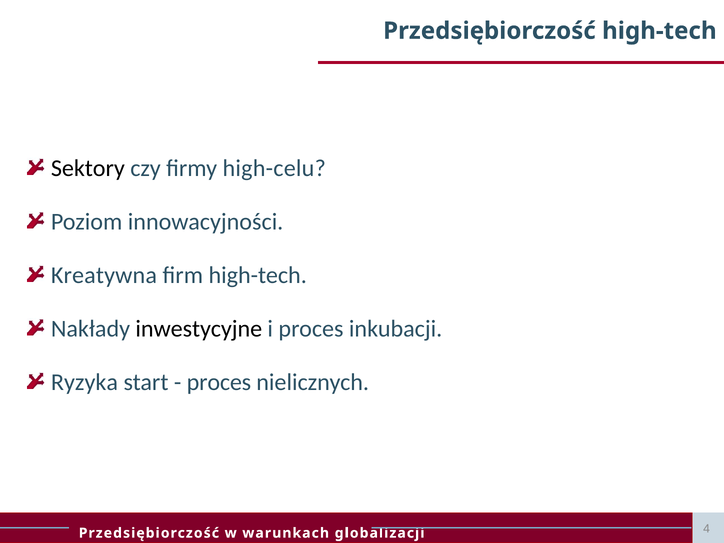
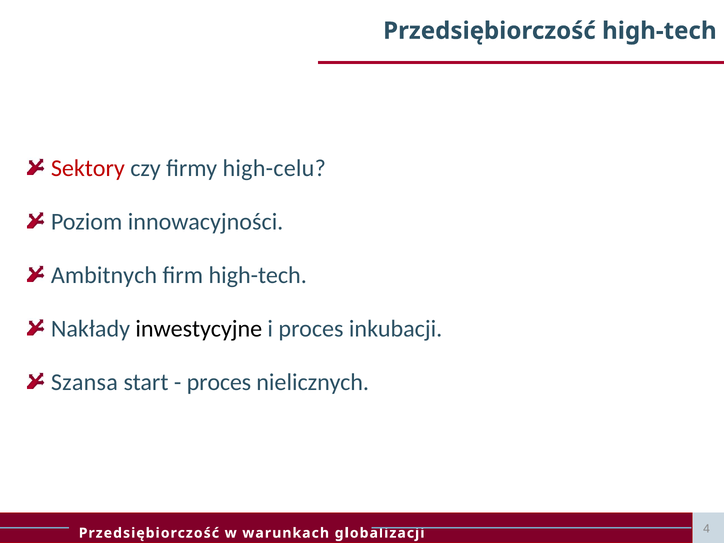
Sektory colour: black -> red (88, 168)
Kreatywna: Kreatywna -> Ambitnych (104, 275)
Ryzyka: Ryzyka -> Szansa (84, 382)
